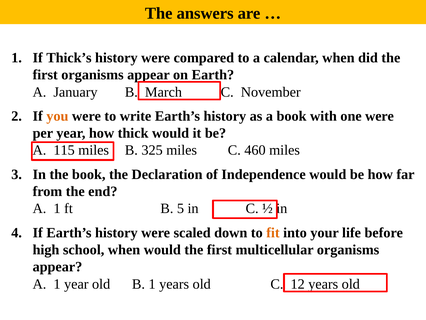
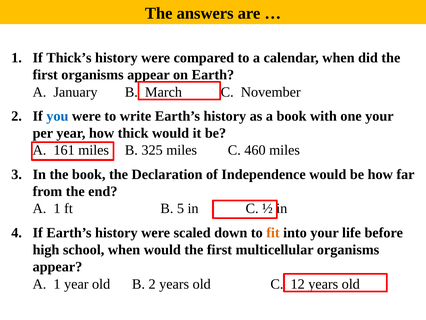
you colour: orange -> blue (57, 116)
one were: were -> your (379, 116)
115: 115 -> 161 (64, 150)
B 1: 1 -> 2 (152, 284)
